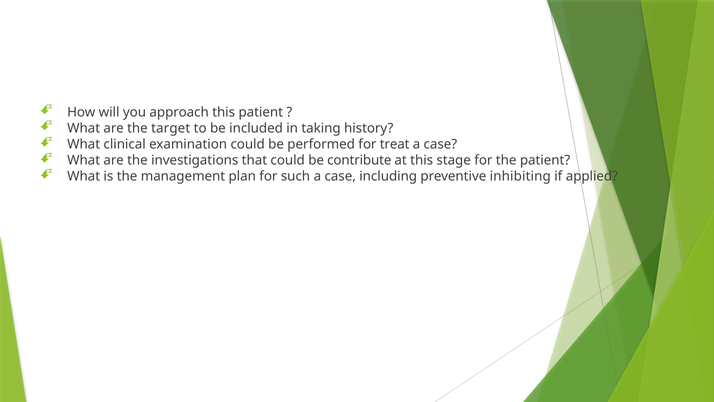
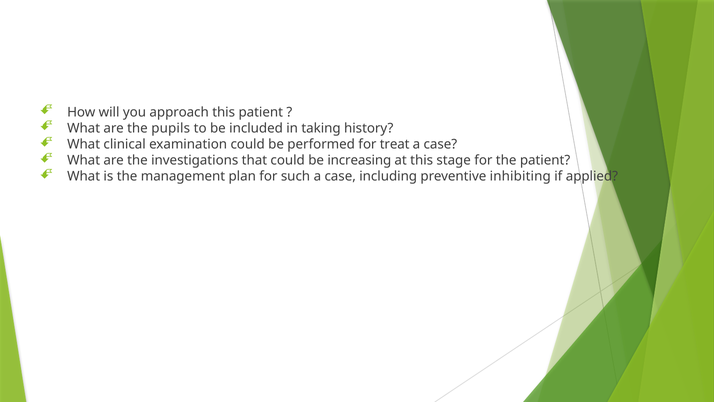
target: target -> pupils (171, 128)
contribute: contribute -> increasing (359, 160)
